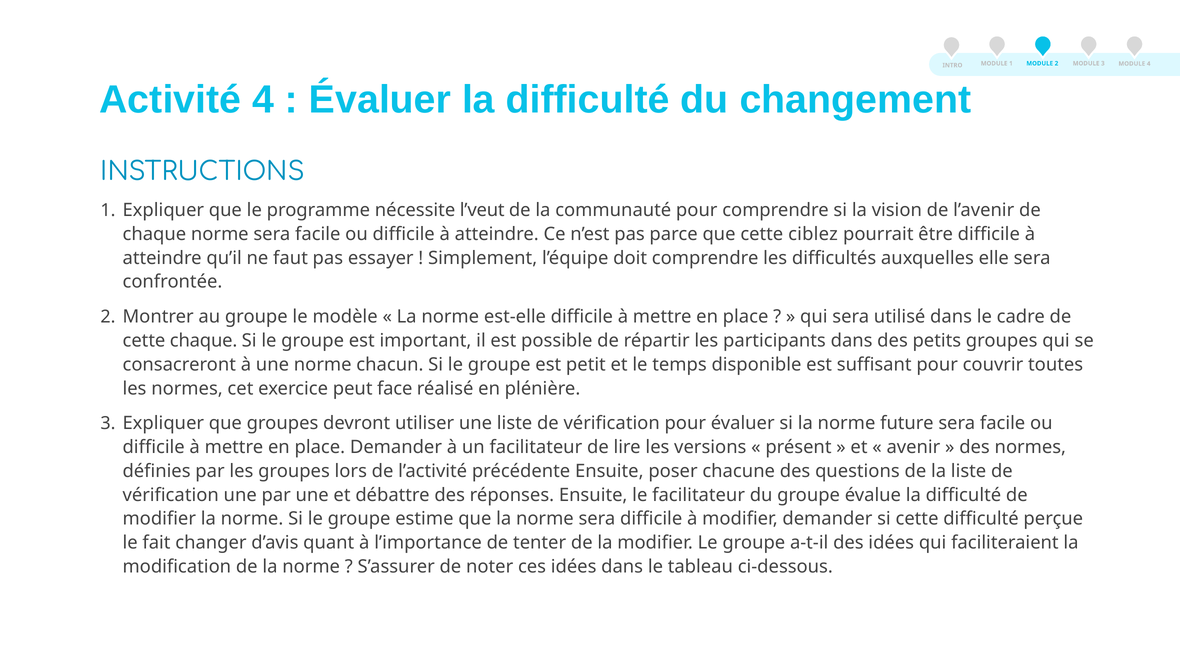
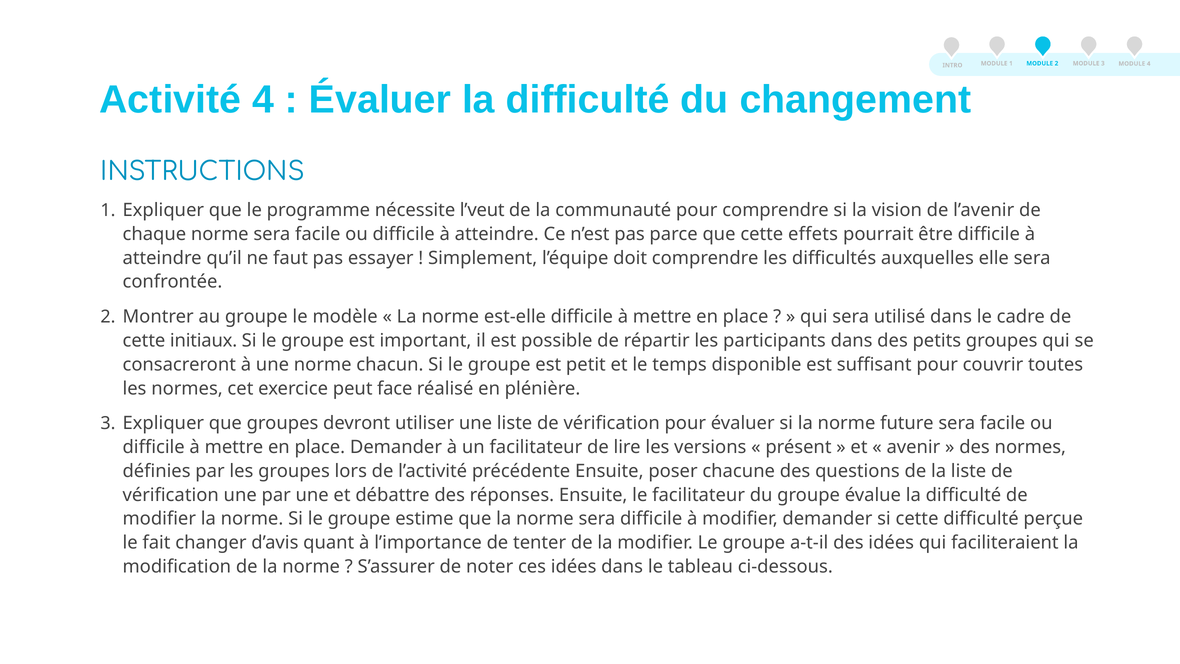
ciblez: ciblez -> effets (813, 234)
cette chaque: chaque -> initiaux (204, 341)
